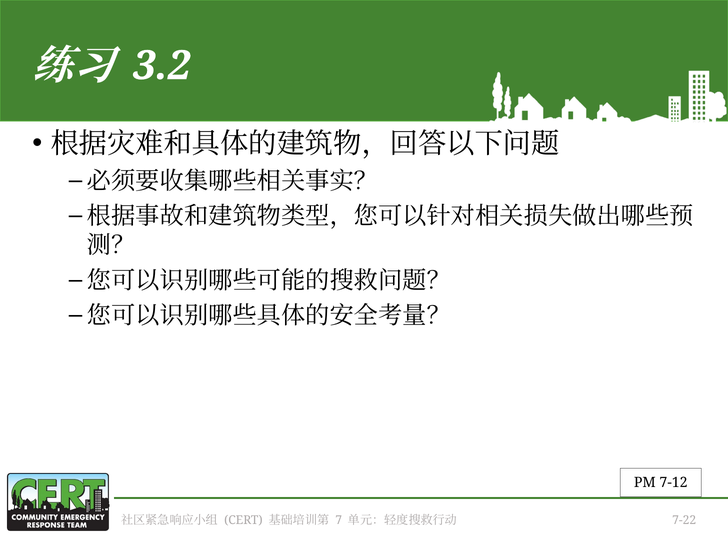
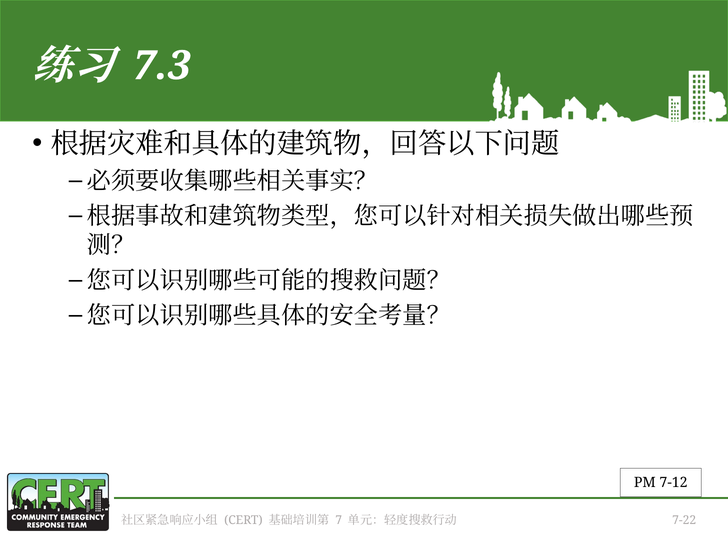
3.2: 3.2 -> 7.3 (162, 66)
